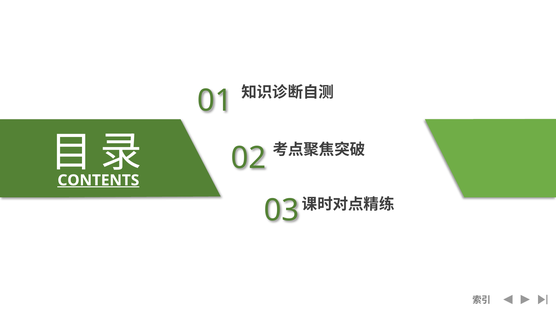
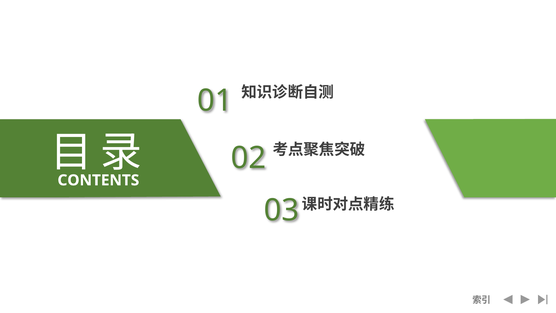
CONTENTS underline: present -> none (98, 180)
